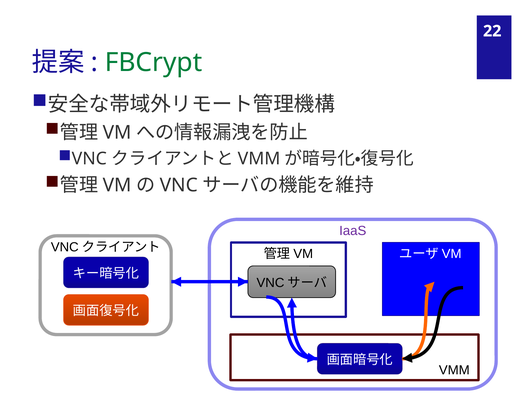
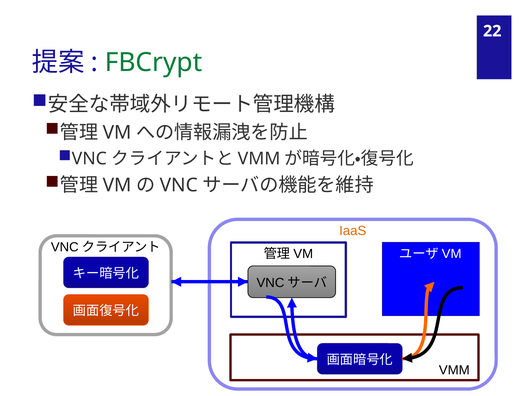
IaaS colour: purple -> orange (353, 231)
